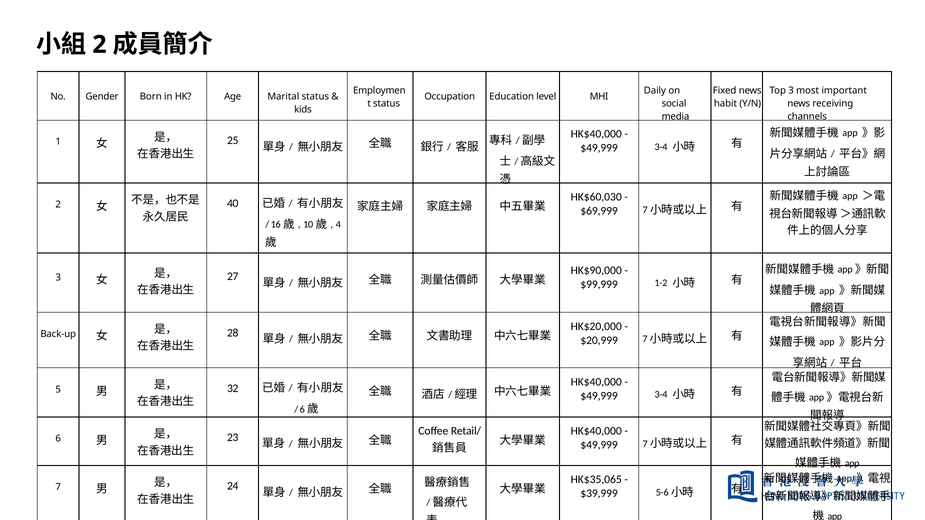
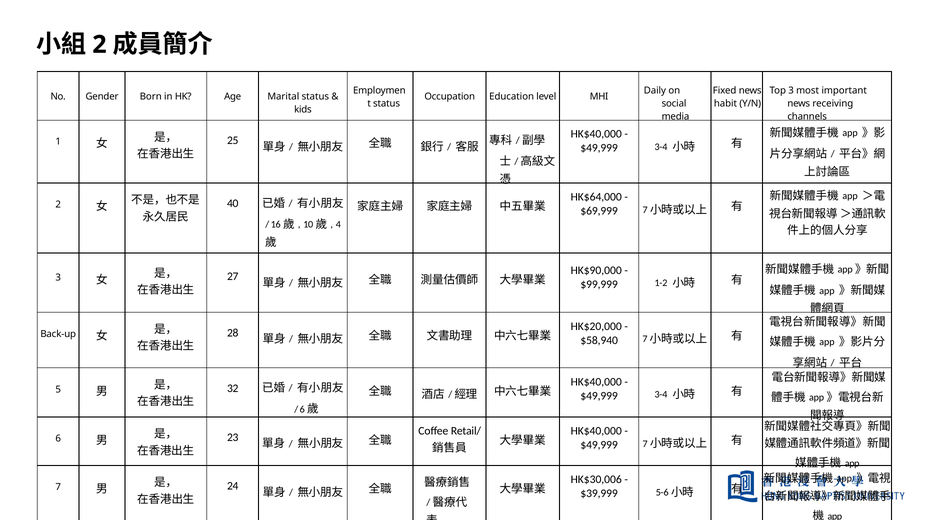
HK$60,030: HK$60,030 -> HK$64,000 (596, 197)
$20,999: $20,999 -> $58,940 (599, 341)
HK$35,065: HK$35,065 -> HK$30,006 (596, 480)
